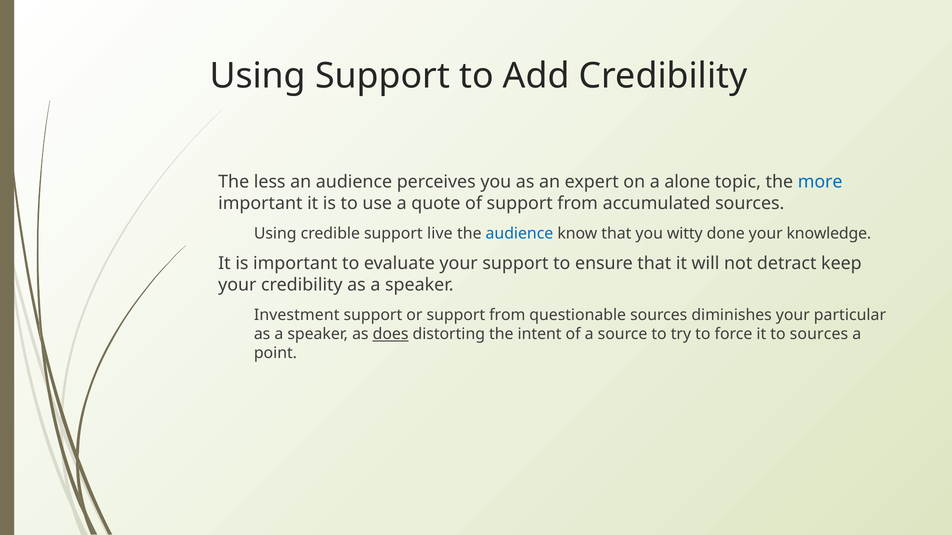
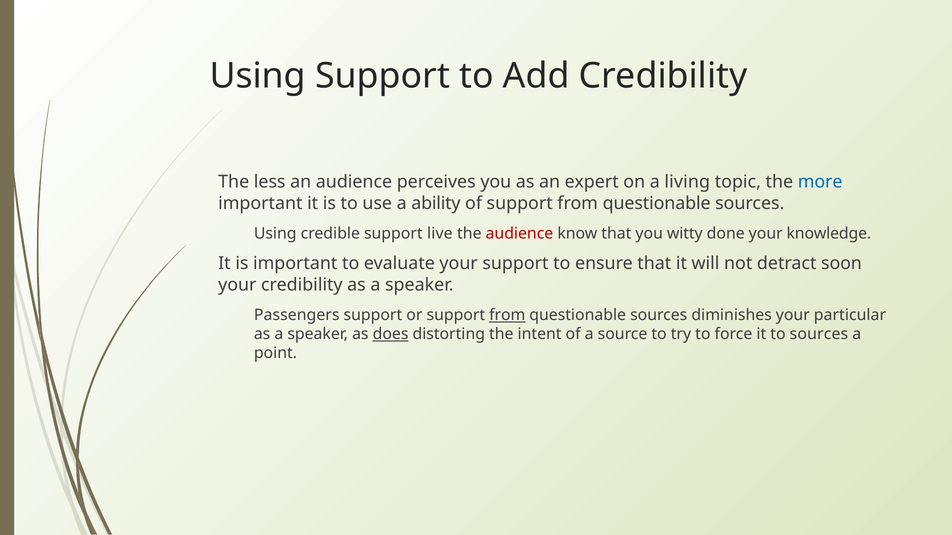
alone: alone -> living (687, 182)
quote: quote -> ability (436, 204)
of support from accumulated: accumulated -> questionable (657, 204)
audience colour: blue -> red (519, 234)
keep: keep -> soon (841, 264)
Investment: Investment -> Passengers (297, 315)
from underline: none -> present (507, 315)
